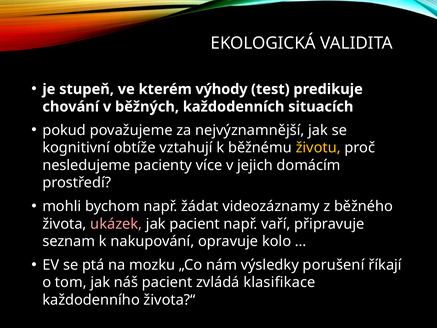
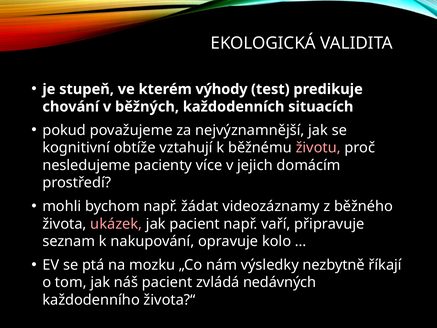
životu colour: yellow -> pink (318, 148)
porušení: porušení -> nezbytně (334, 265)
klasifikace: klasifikace -> nedávných (280, 282)
